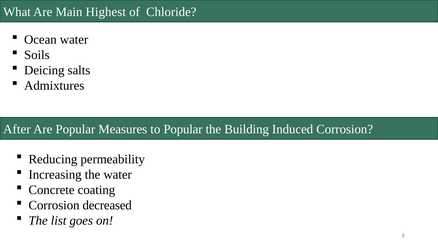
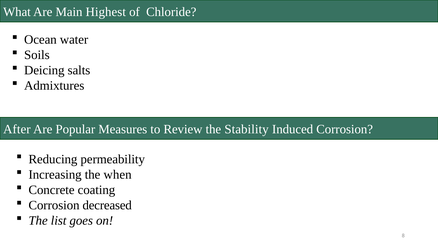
to Popular: Popular -> Review (183, 129)
Building: Building -> Stability (247, 129)
the water: water -> when (118, 174)
